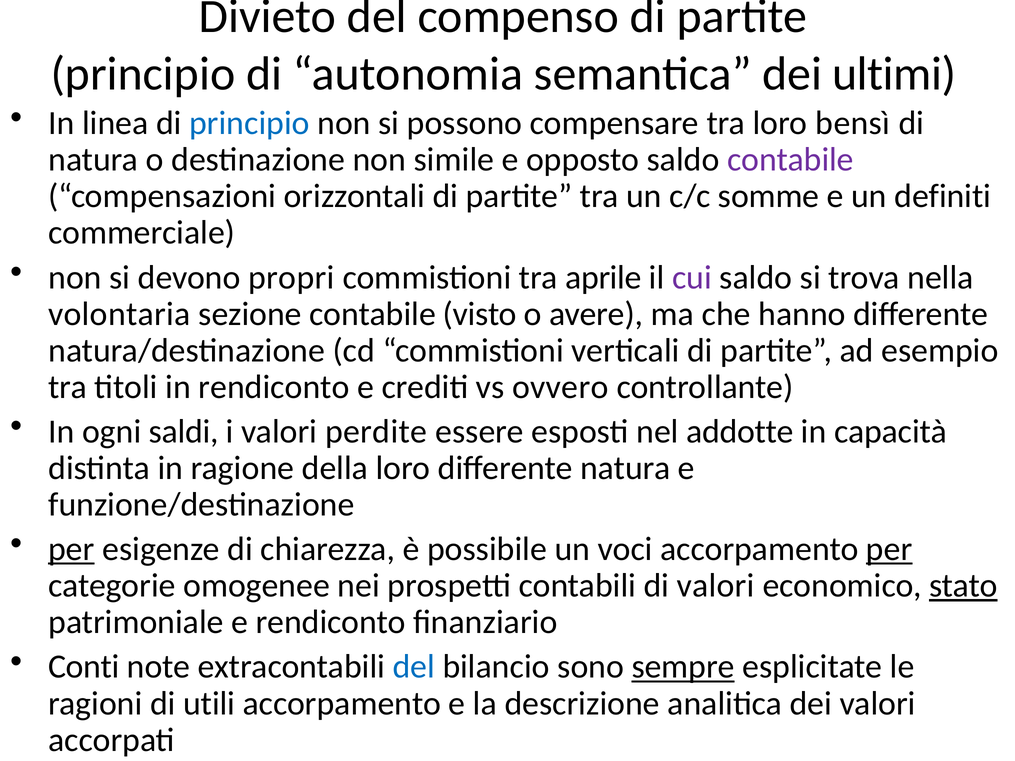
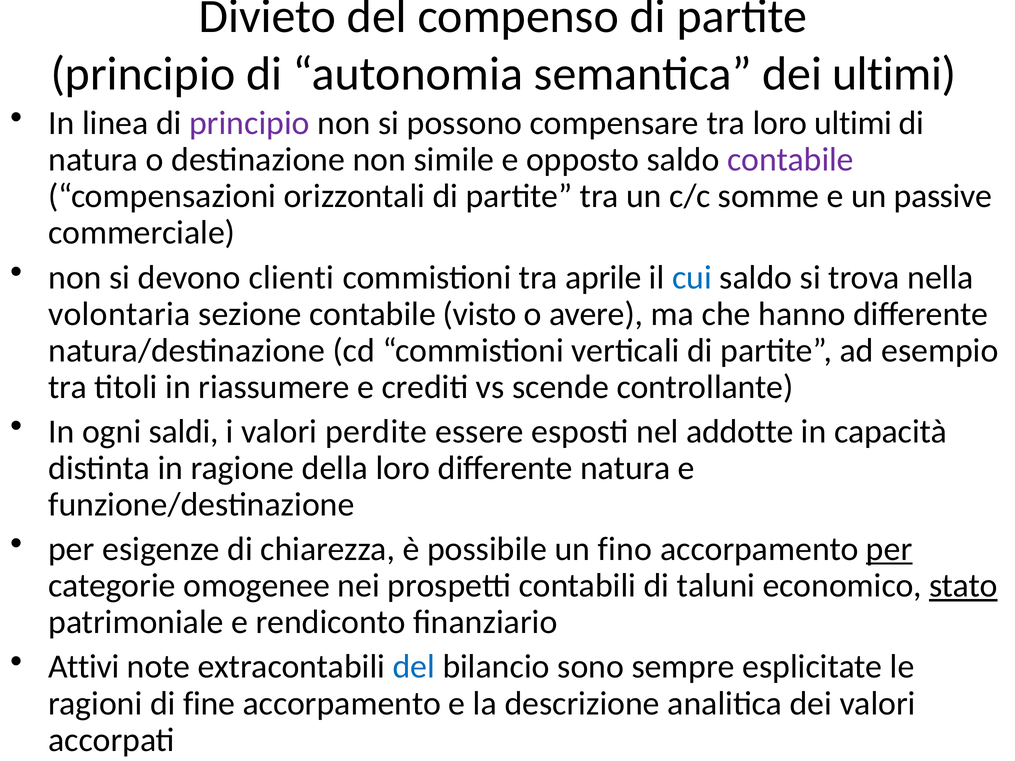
principio colour: blue -> purple (249, 123)
loro bensì: bensì -> ultimi (853, 123)
definiti: definiti -> passive (943, 196)
propri: propri -> clienti (291, 277)
cui colour: purple -> blue (692, 277)
in rendiconto: rendiconto -> riassumere (274, 387)
ovvero: ovvero -> scende (560, 387)
per underline: present -> none (71, 549)
voci: voci -> fino (625, 549)
di valori: valori -> taluni (716, 586)
Conti: Conti -> Attivi (84, 667)
sempre underline: present -> none (683, 667)
utili: utili -> fine (209, 704)
